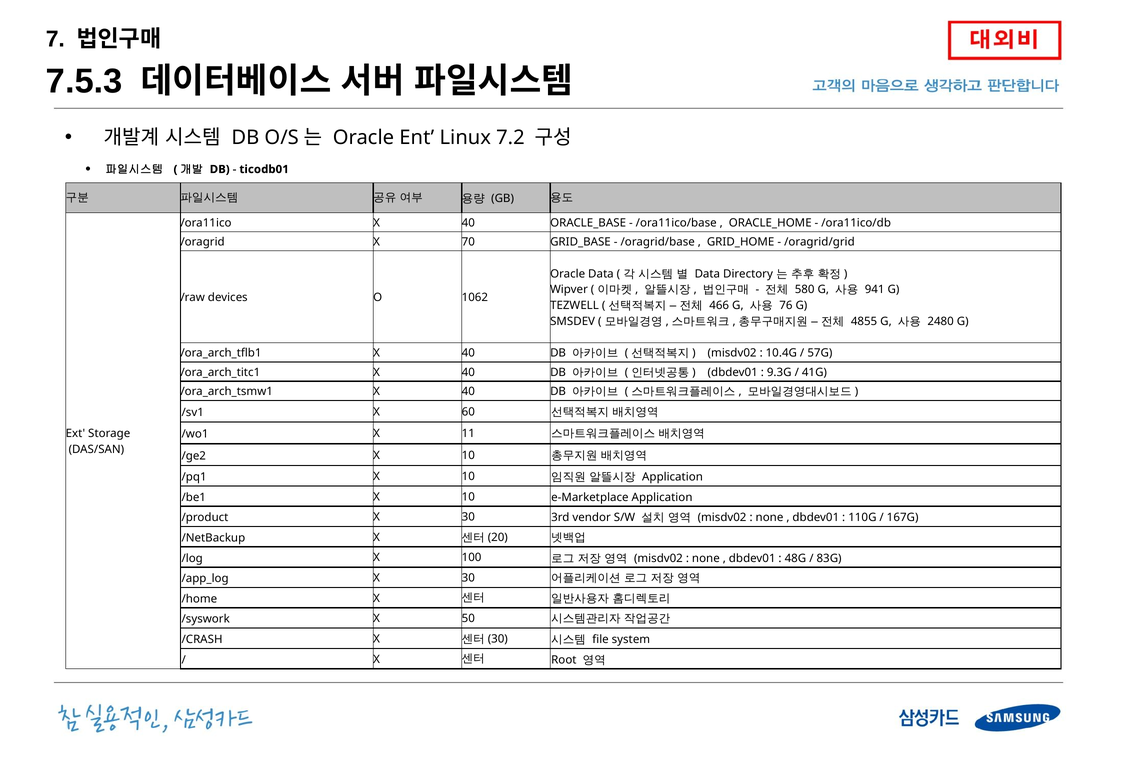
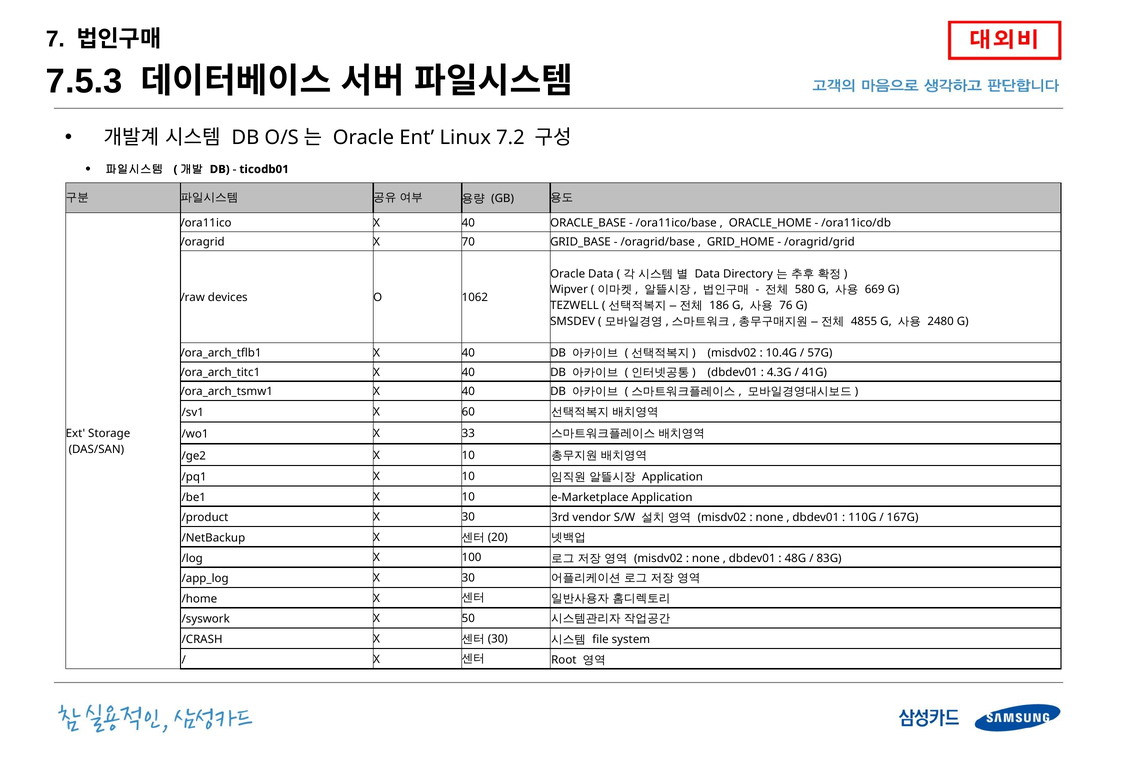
941: 941 -> 669 (875, 290)
466: 466 -> 186 (719, 306)
9.3G: 9.3G -> 4.3G (779, 373)
11: 11 -> 33 (468, 434)
